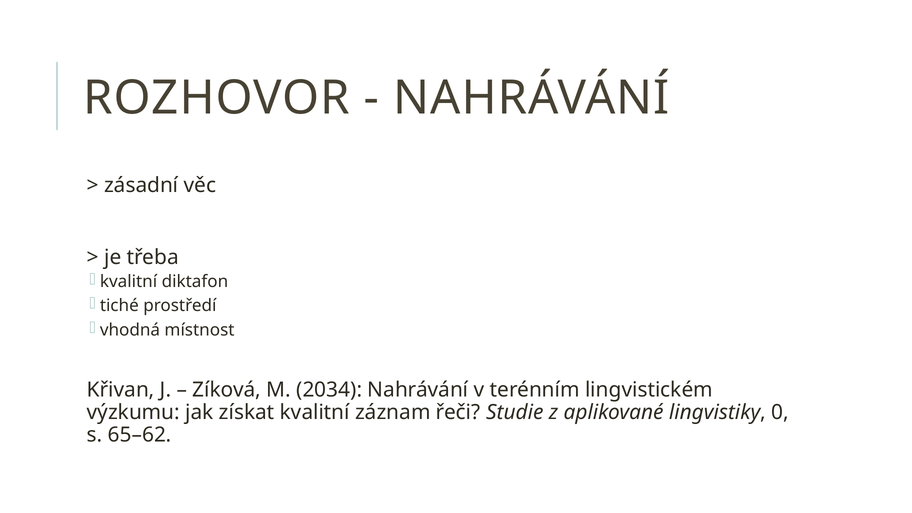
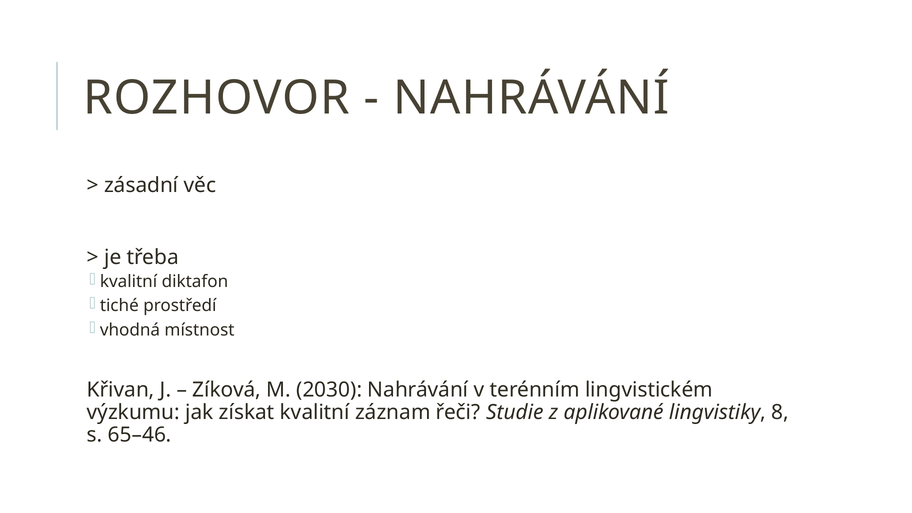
2034: 2034 -> 2030 (329, 390)
0: 0 -> 8 (780, 412)
65–62: 65–62 -> 65–46 (140, 435)
